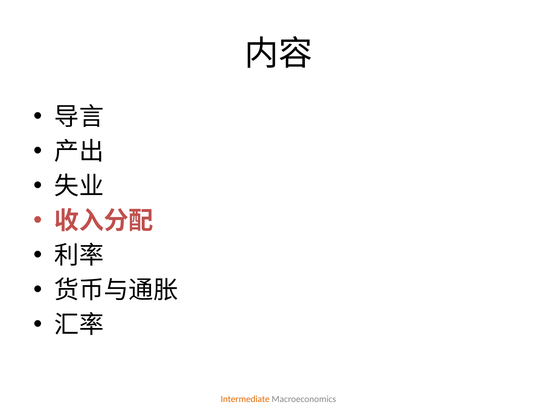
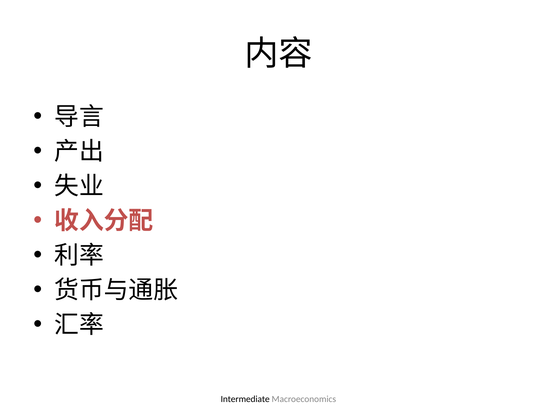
Intermediate colour: orange -> black (245, 399)
